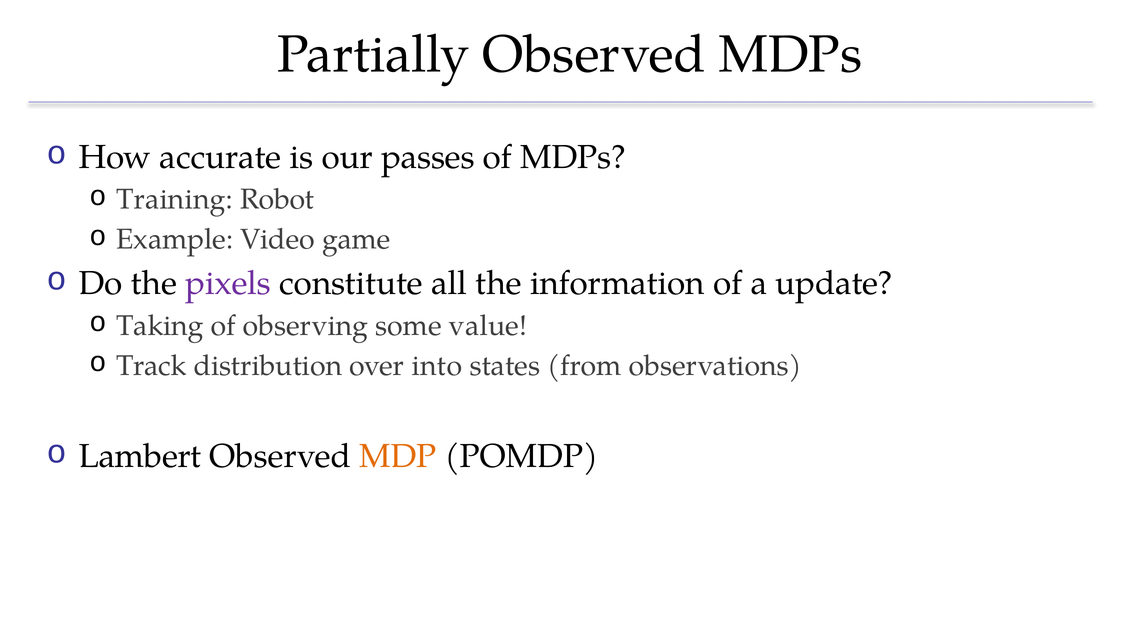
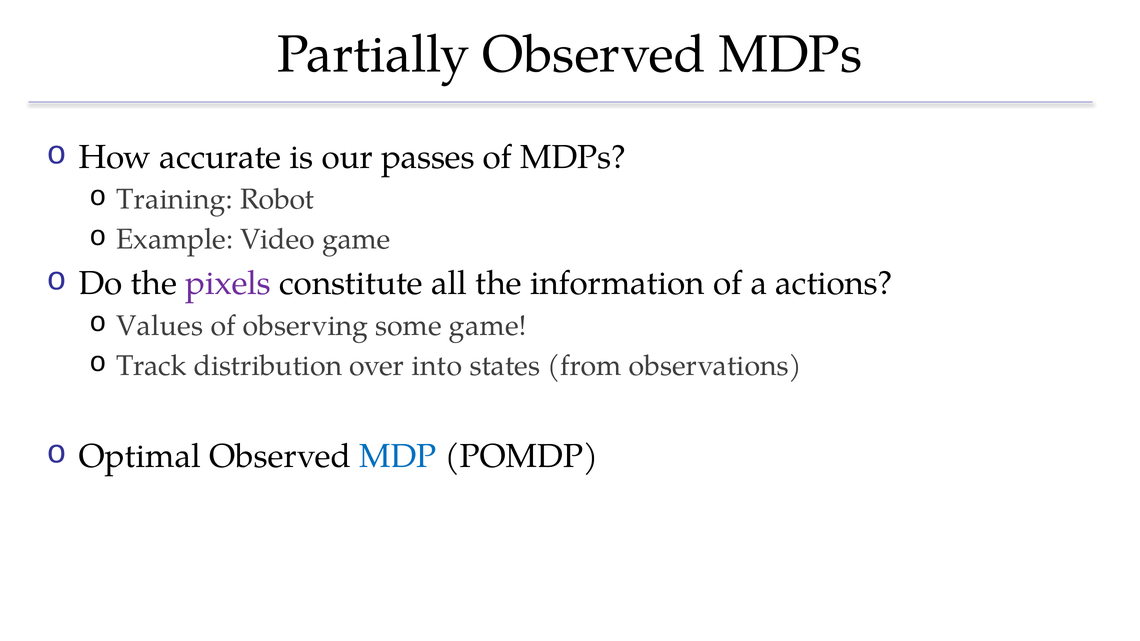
update: update -> actions (834, 284)
Taking: Taking -> Values (160, 326)
some value: value -> game (488, 326)
Lambert: Lambert -> Optimal (140, 457)
MDP colour: orange -> blue (398, 457)
